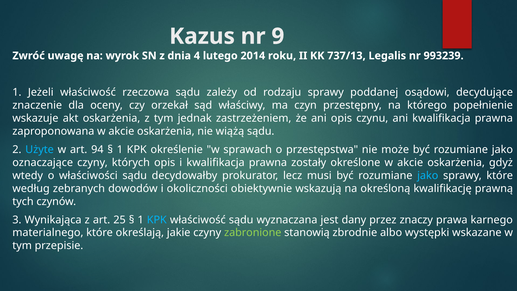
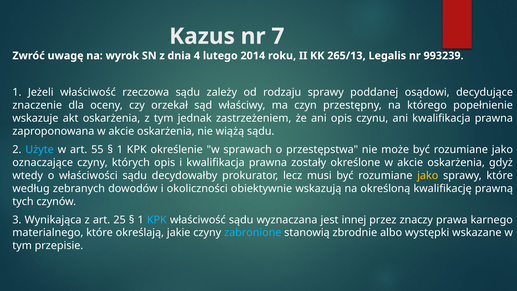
9: 9 -> 7 (278, 36)
737/13: 737/13 -> 265/13 (346, 56)
94: 94 -> 55 (97, 150)
jako colour: light blue -> yellow (428, 175)
dany: dany -> innej (354, 220)
zabronione colour: light green -> light blue (253, 233)
